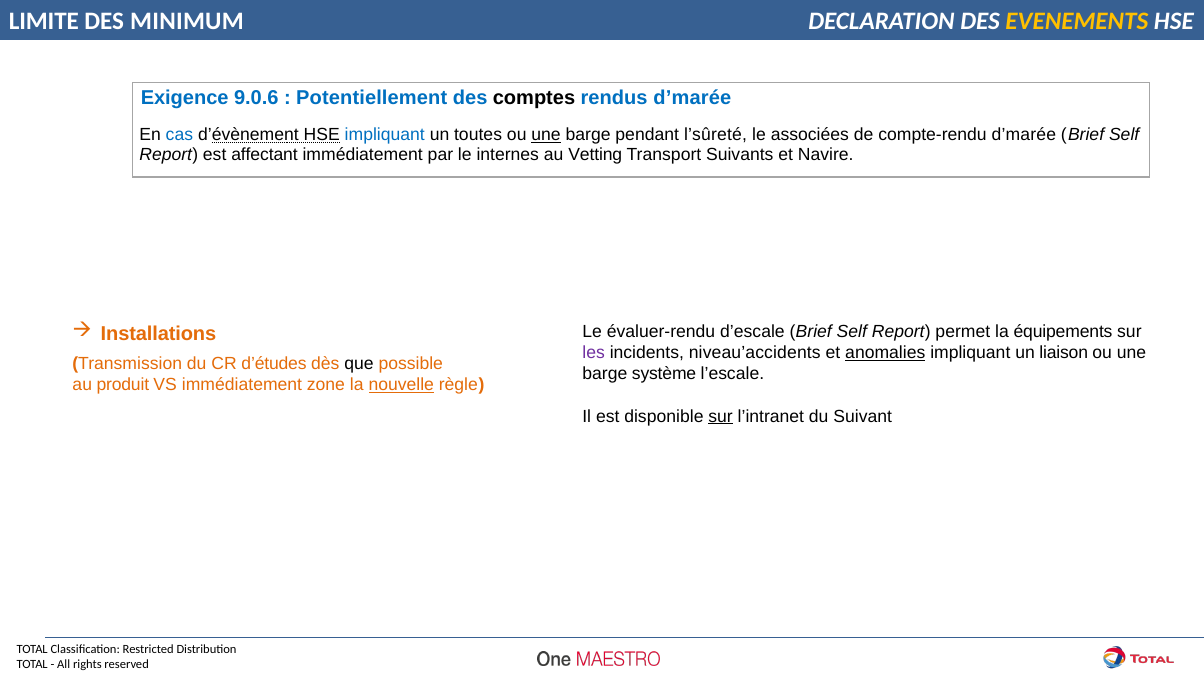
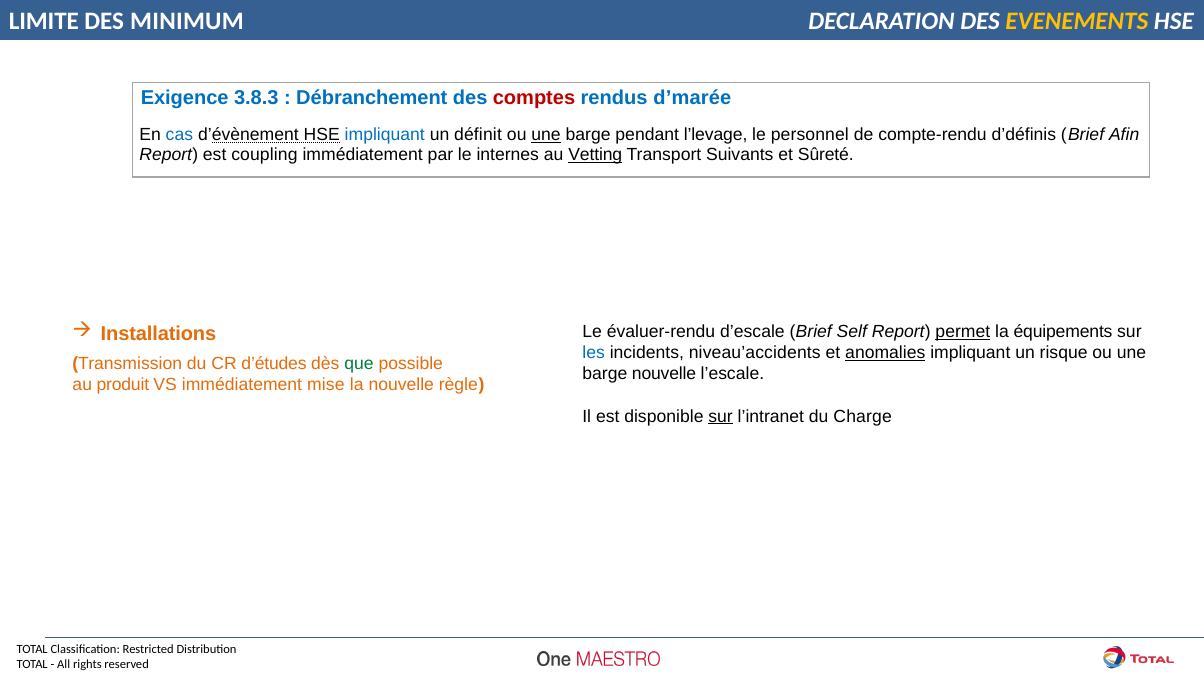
9.0.6: 9.0.6 -> 3.8.3 (256, 98)
Potentiellement: Potentiellement -> Débranchement (372, 98)
comptes colour: black -> red (534, 98)
toutes: toutes -> définit (478, 135)
l’sûreté: l’sûreté -> l’levage (716, 135)
associées: associées -> personnel (810, 135)
compte-rendu d’marée: d’marée -> d’définis (1024, 135)
Self: Self -> Afin (1124, 135)
affectant: affectant -> coupling (264, 155)
Vetting underline: none -> present (595, 155)
Navire: Navire -> Sûreté (826, 155)
permet underline: none -> present (963, 332)
les colour: purple -> blue (594, 353)
liaison: liaison -> risque (1064, 353)
que colour: black -> green (359, 364)
barge système: système -> nouvelle (664, 374)
zone: zone -> mise (326, 385)
nouvelle underline: present -> none (401, 385)
Suivant: Suivant -> Charge (863, 416)
